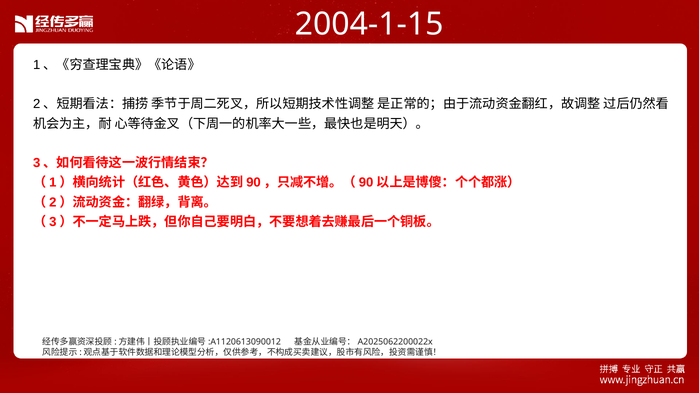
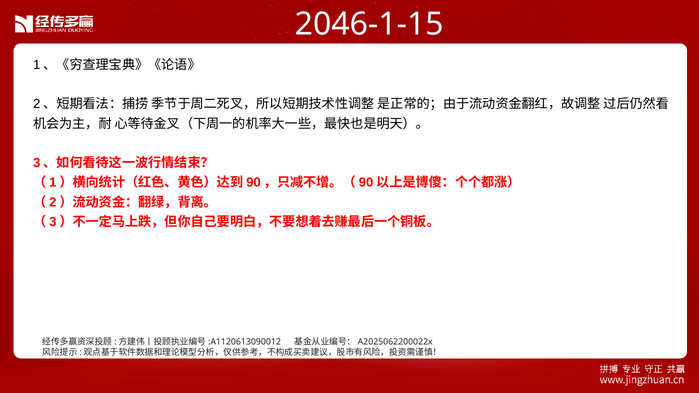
2004-1-15: 2004-1-15 -> 2046-1-15 (369, 24)
